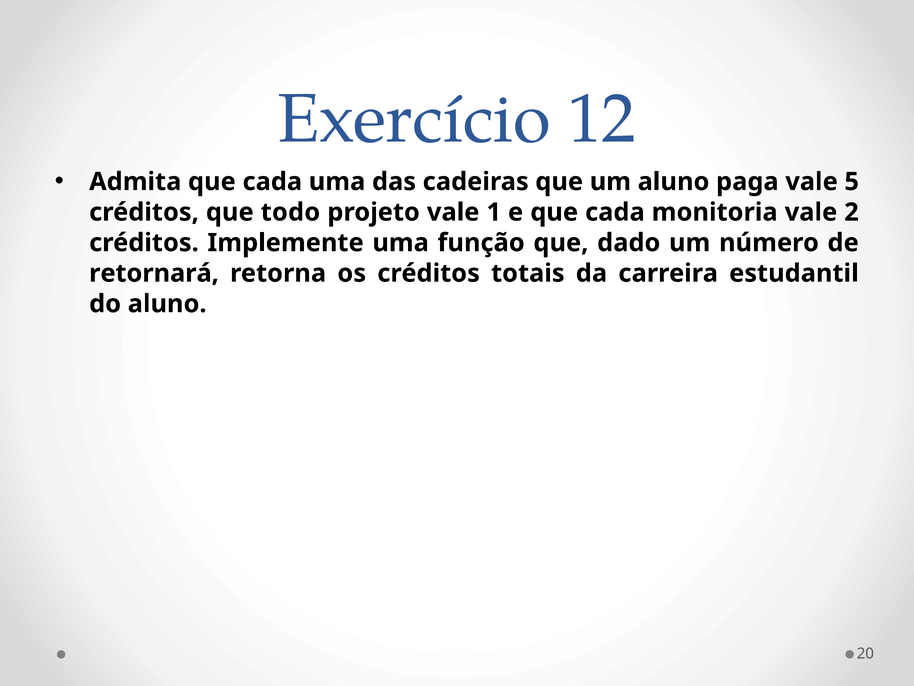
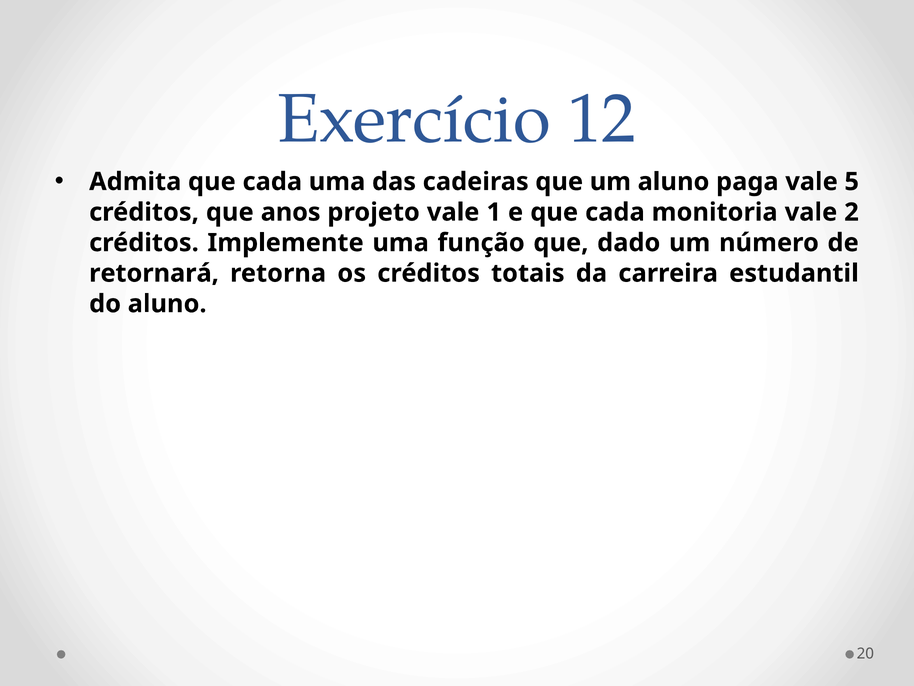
todo: todo -> anos (291, 212)
